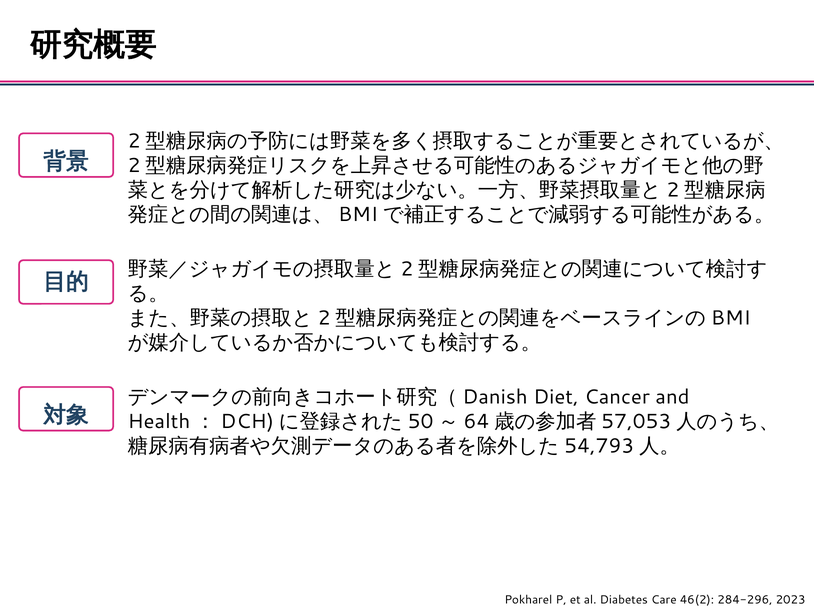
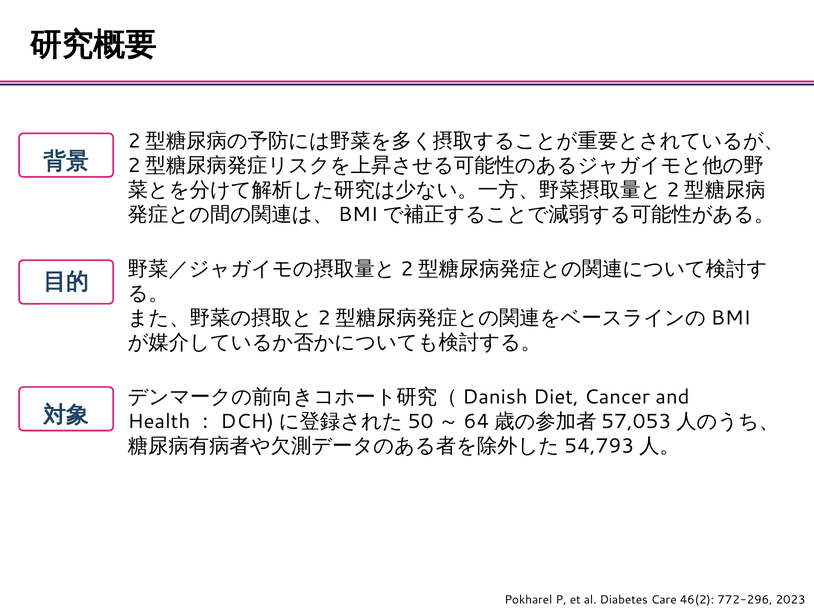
284-296: 284-296 -> 772-296 (745, 600)
